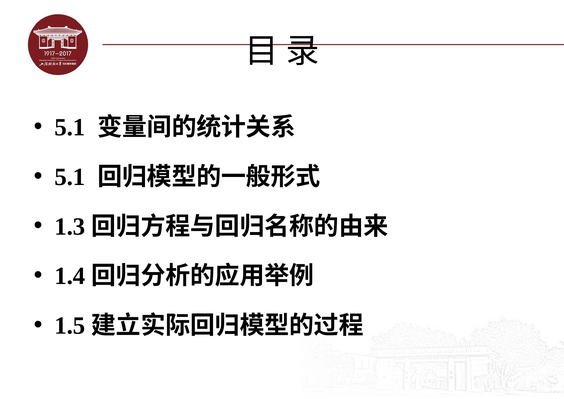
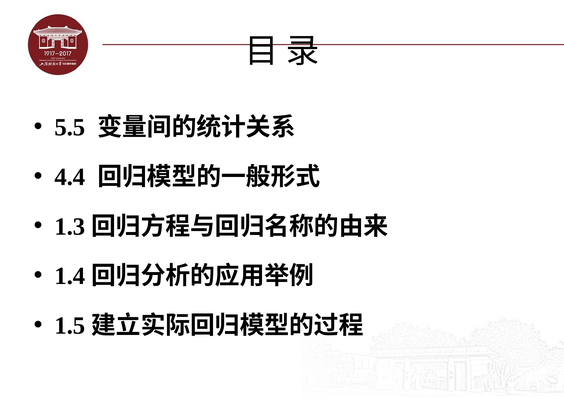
5.1: 5.1 -> 5.5 (70, 127)
5.1: 5.1 -> 4.4 (70, 177)
